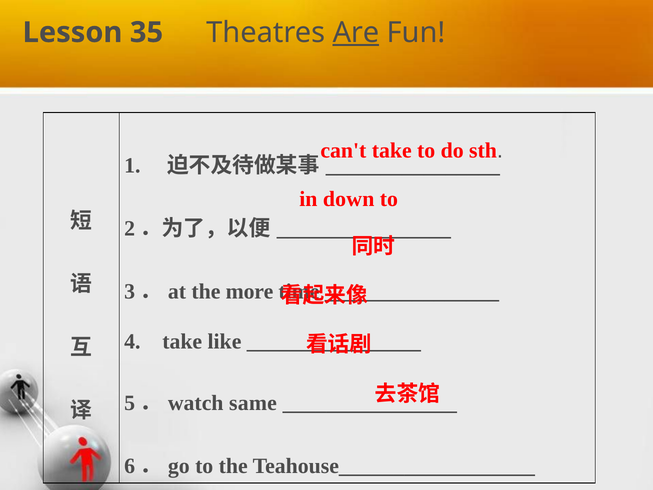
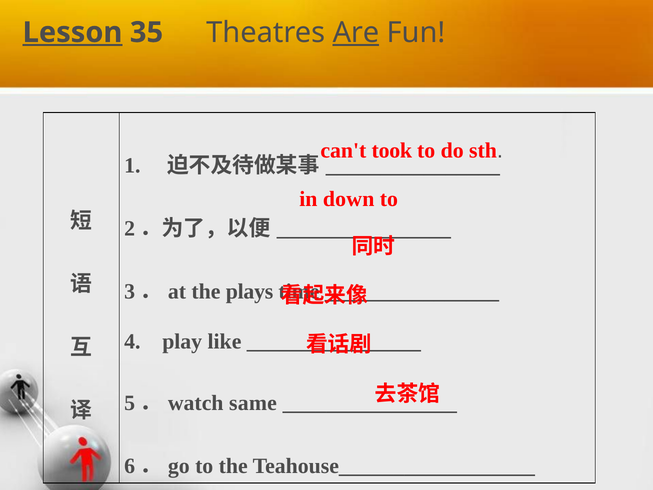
Lesson underline: none -> present (72, 32)
can't take: take -> took (392, 150)
more: more -> plays (250, 292)
4 take: take -> play (182, 341)
